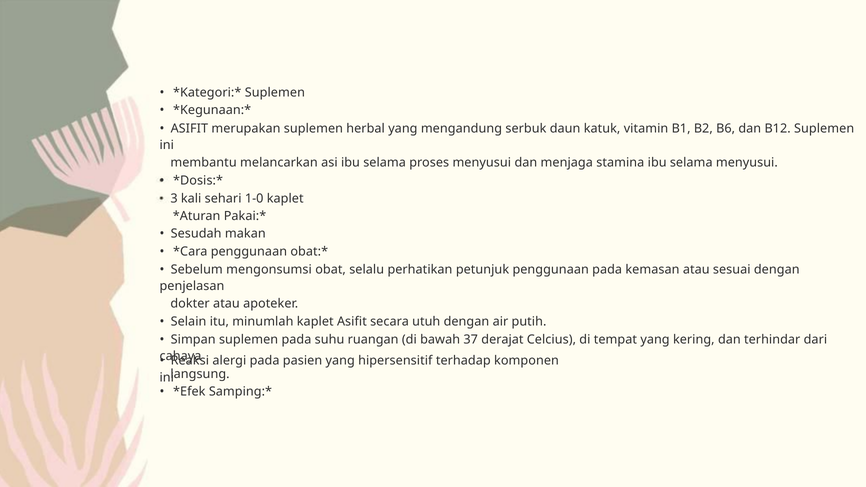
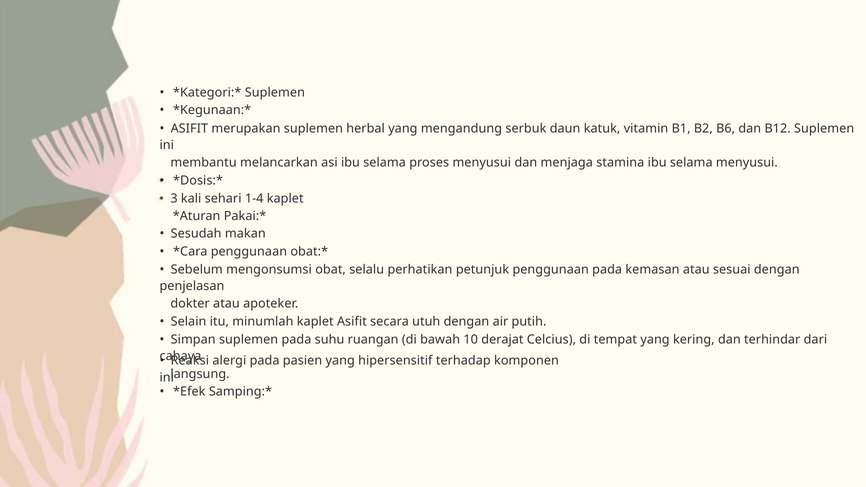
1-0: 1-0 -> 1-4 (254, 198)
37: 37 -> 10 (471, 339)
